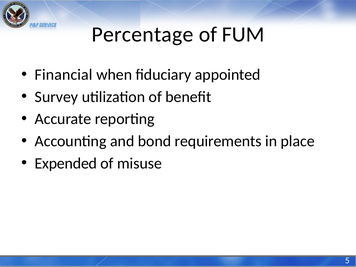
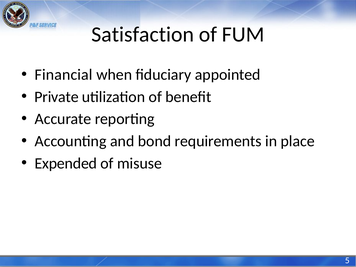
Percentage: Percentage -> Satisfaction (143, 34)
Survey: Survey -> Private (57, 97)
